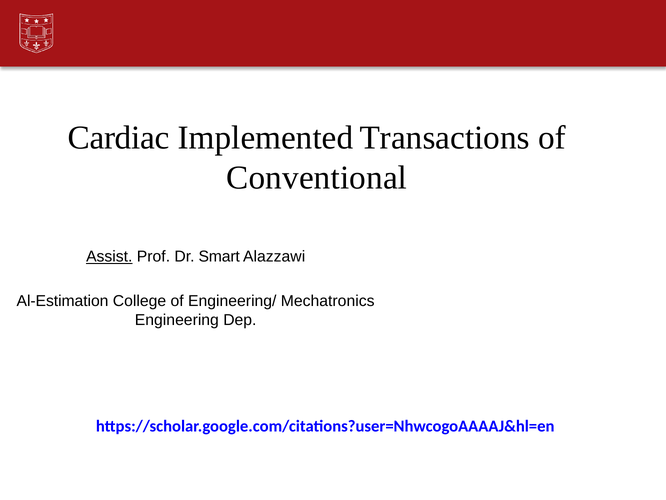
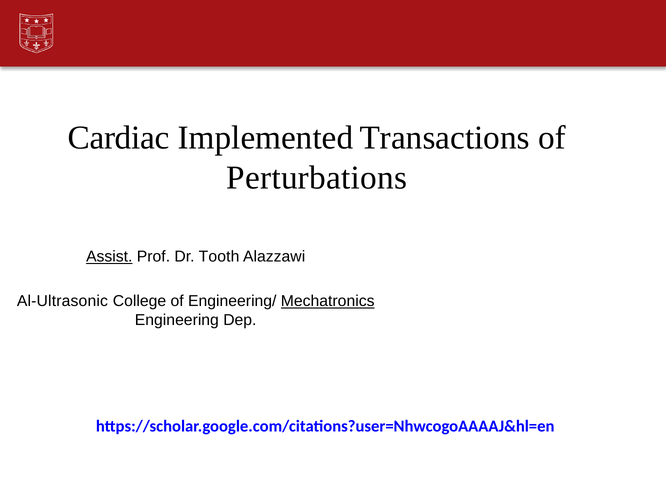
Conventional: Conventional -> Perturbations (317, 178)
Smart: Smart -> Tooth (219, 256)
Al-Estimation: Al-Estimation -> Al-Ultrasonic (62, 301)
Mechatronics underline: none -> present (328, 301)
